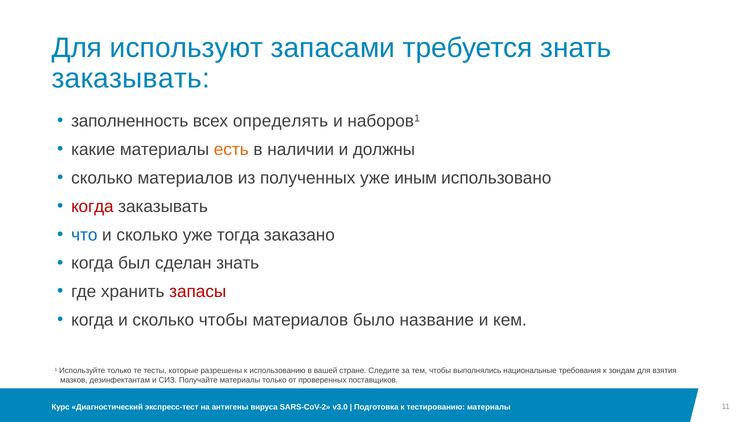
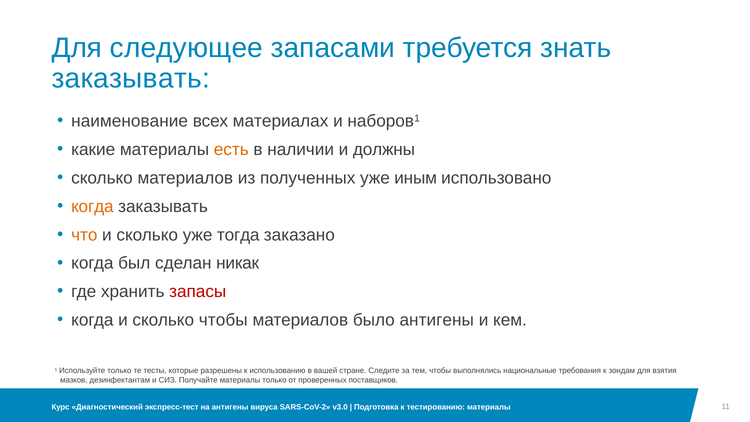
используют: используют -> следующее (187, 48)
заполненность: заполненность -> наименование (130, 121)
определять: определять -> материалах (281, 121)
когда colour: red -> orange (92, 206)
что colour: blue -> orange (84, 235)
сделан знать: знать -> никак (238, 263)
было название: название -> антигены (437, 320)
